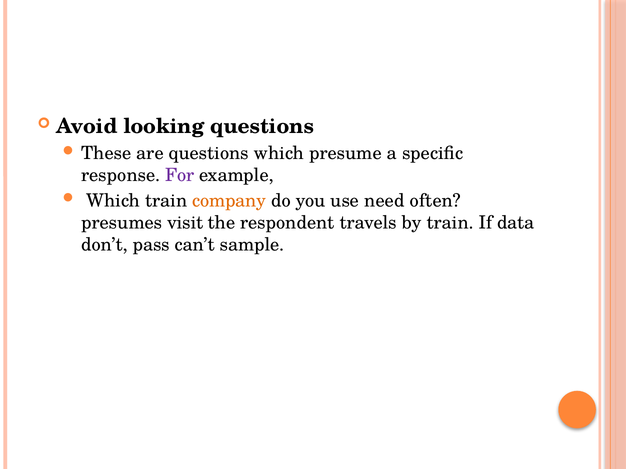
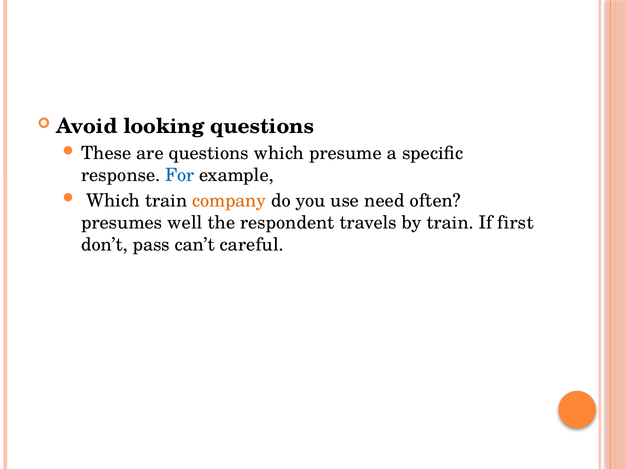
For colour: purple -> blue (180, 175)
visit: visit -> well (185, 223)
data: data -> first (516, 223)
sample: sample -> careful (252, 245)
